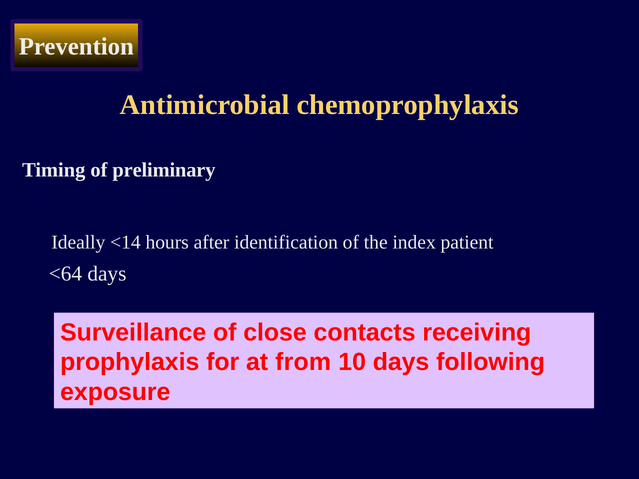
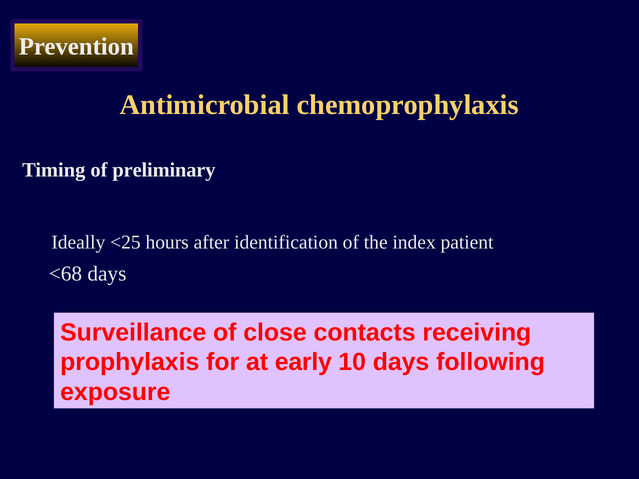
<14: <14 -> <25 (125, 243)
<64: <64 -> <68 (65, 274)
from: from -> early (303, 362)
